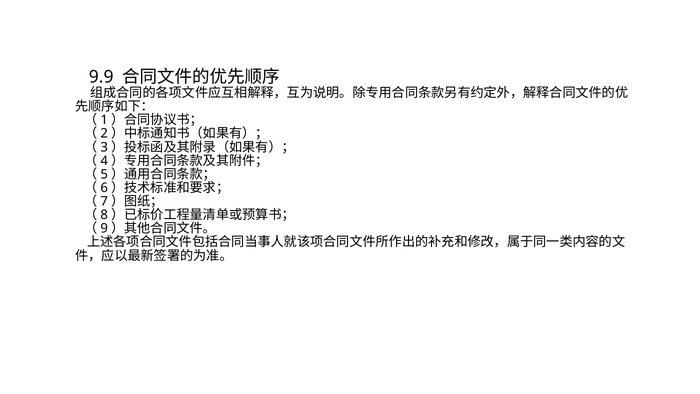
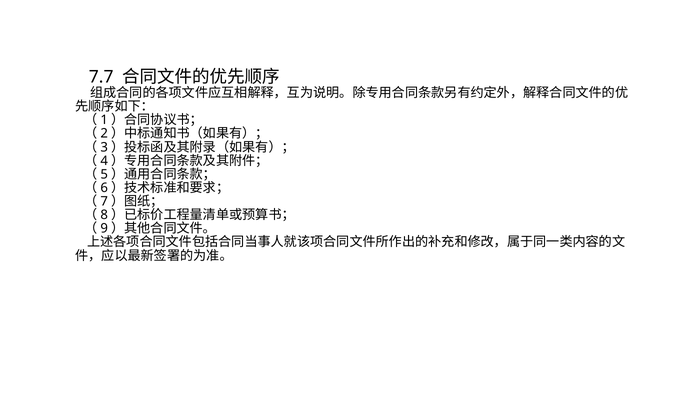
9.9: 9.9 -> 7.7 (101, 77)
